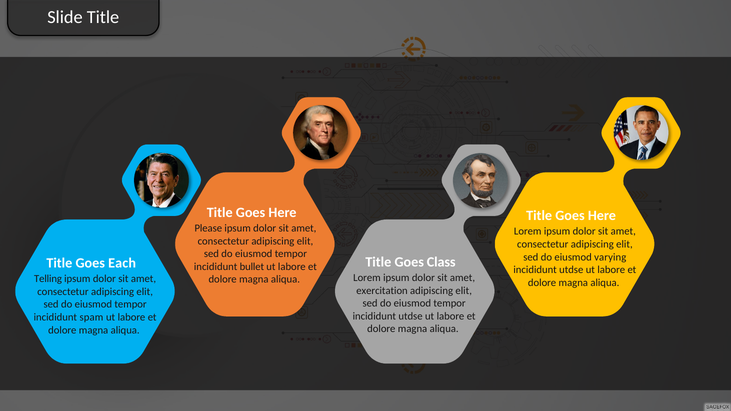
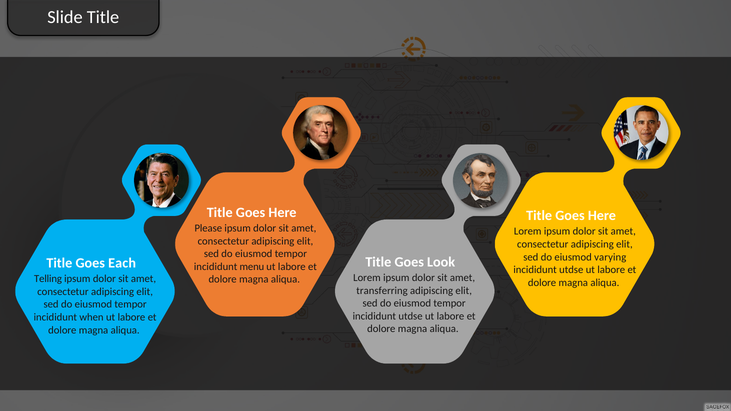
Class: Class -> Look (441, 262)
bullet: bullet -> menu (252, 267)
exercitation: exercitation -> transferring (382, 291)
spam: spam -> when (91, 317)
